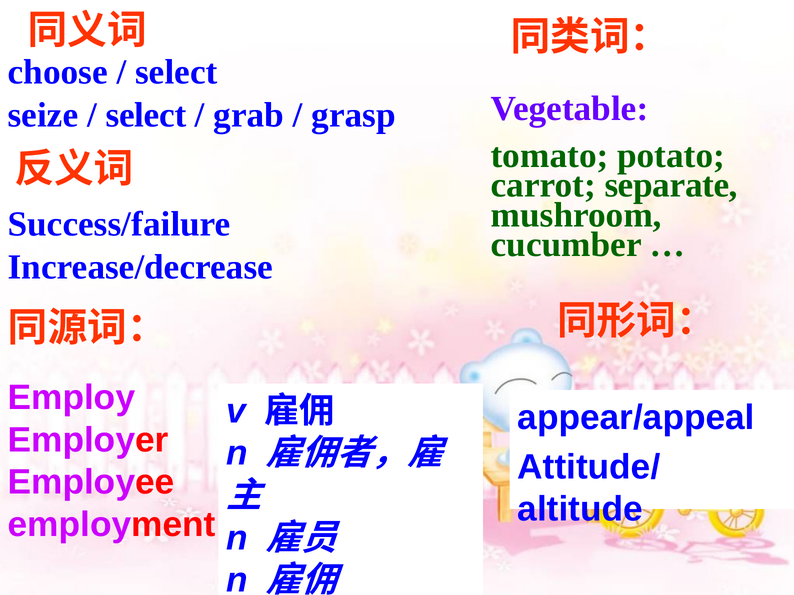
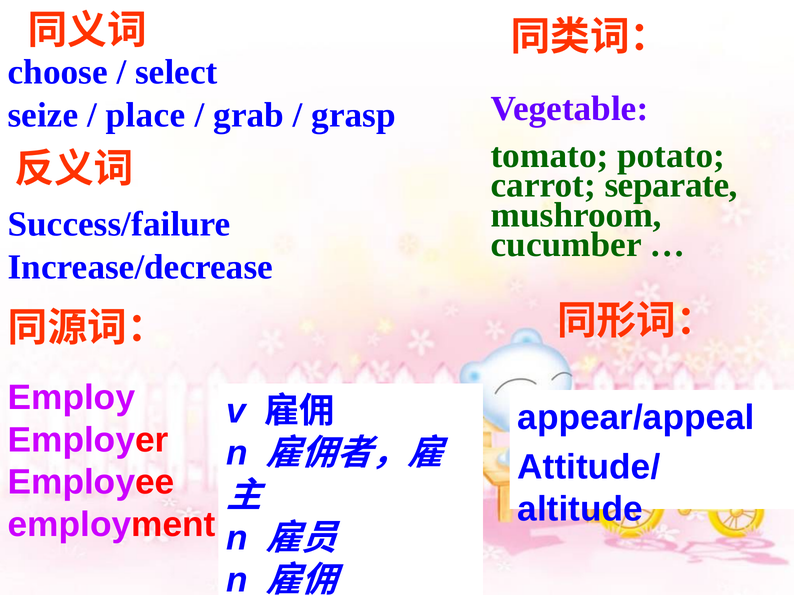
select: select -> place (146, 115)
